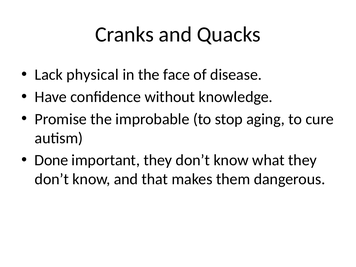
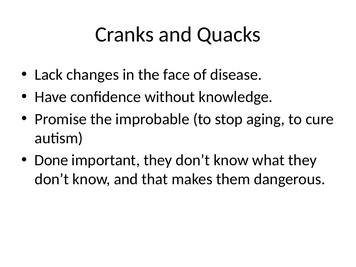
physical: physical -> changes (93, 75)
